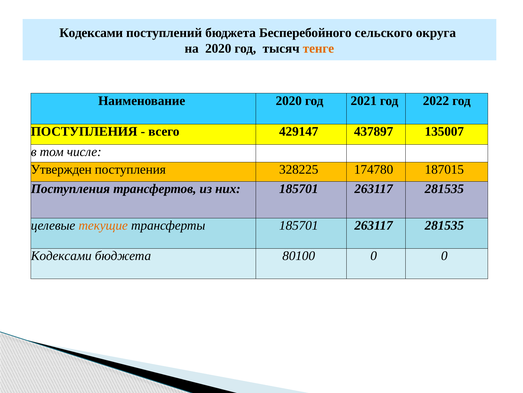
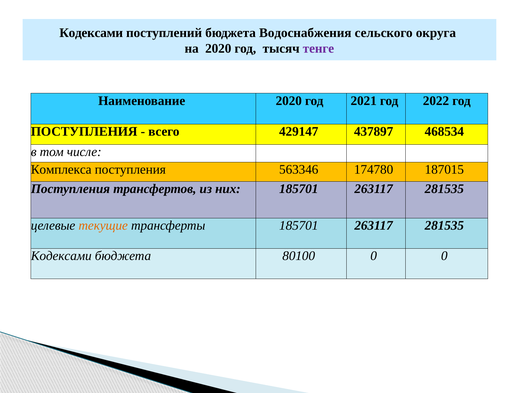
Бесперебойного: Бесперебойного -> Водоснабжения (305, 33)
тенге colour: orange -> purple (318, 48)
135007: 135007 -> 468534 (444, 131)
Утвержден: Утвержден -> Комплекса (61, 169)
328225: 328225 -> 563346 (299, 169)
